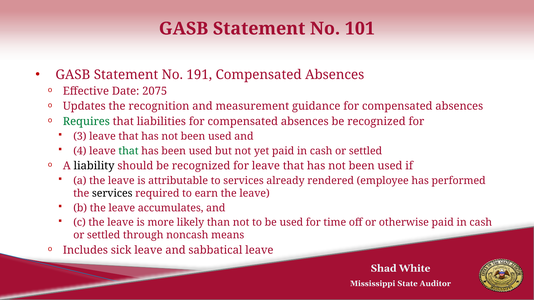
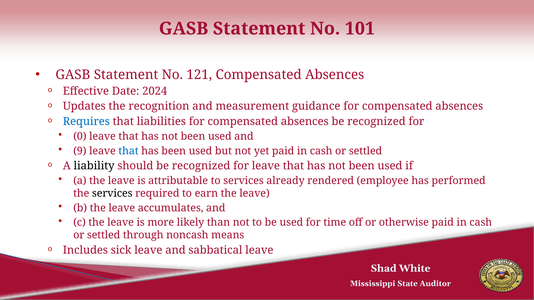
191: 191 -> 121 (199, 75)
2075: 2075 -> 2024 (155, 91)
Requires colour: green -> blue (86, 122)
3: 3 -> 0 (80, 136)
4: 4 -> 9 (80, 151)
that colour: green -> blue (129, 151)
